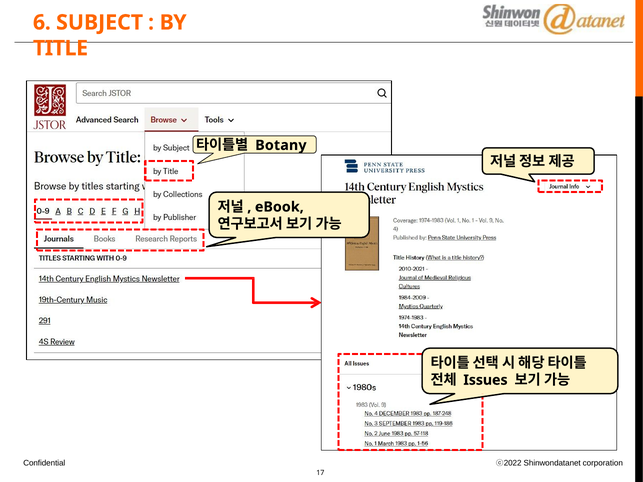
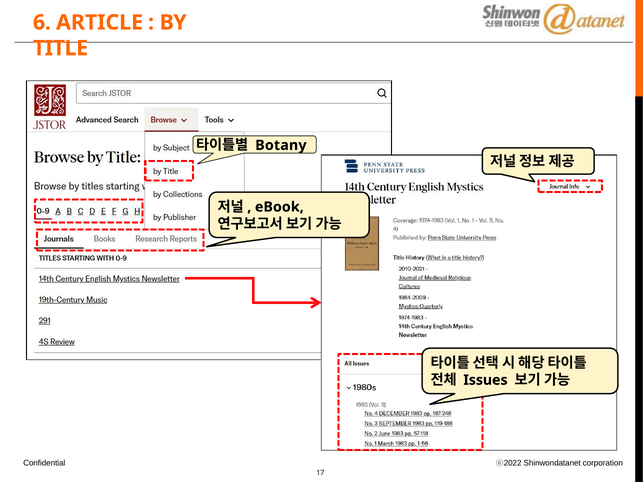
SUBJECT: SUBJECT -> ARTICLE (100, 22)
